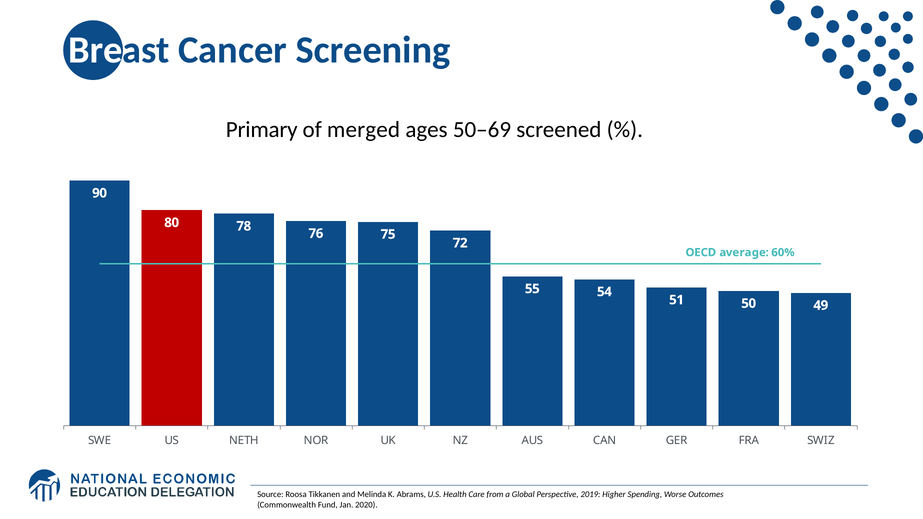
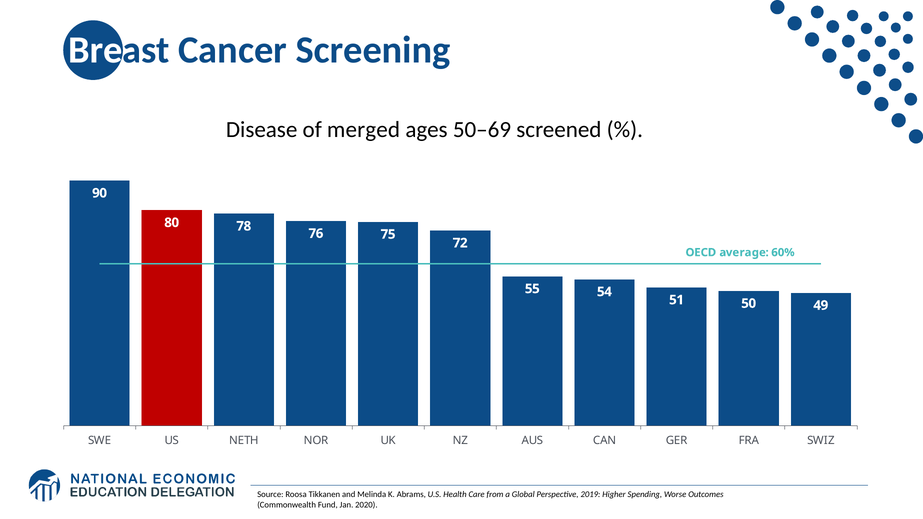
Primary: Primary -> Disease (262, 130)
